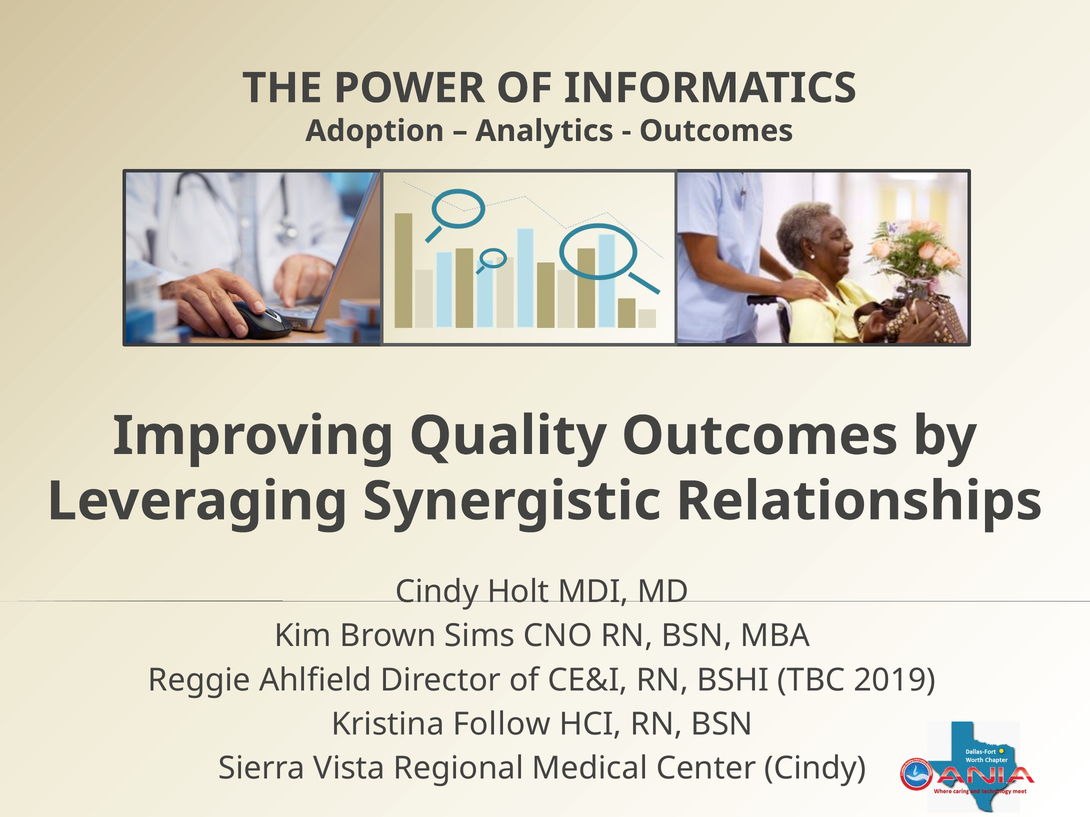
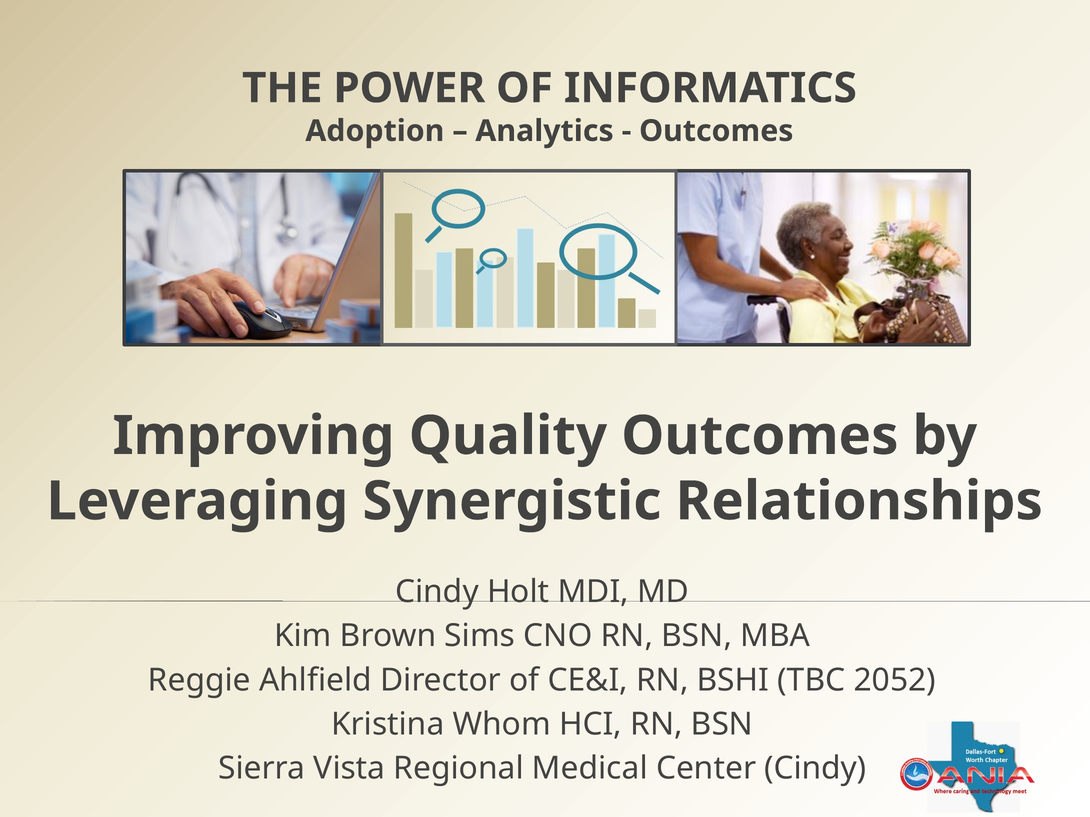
2019: 2019 -> 2052 (895, 681)
Follow: Follow -> Whom (502, 725)
